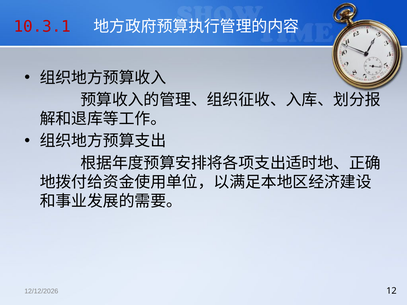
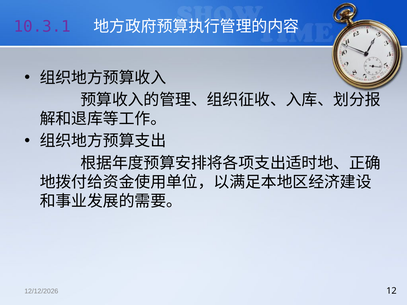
10.3.1 colour: red -> purple (42, 27)
